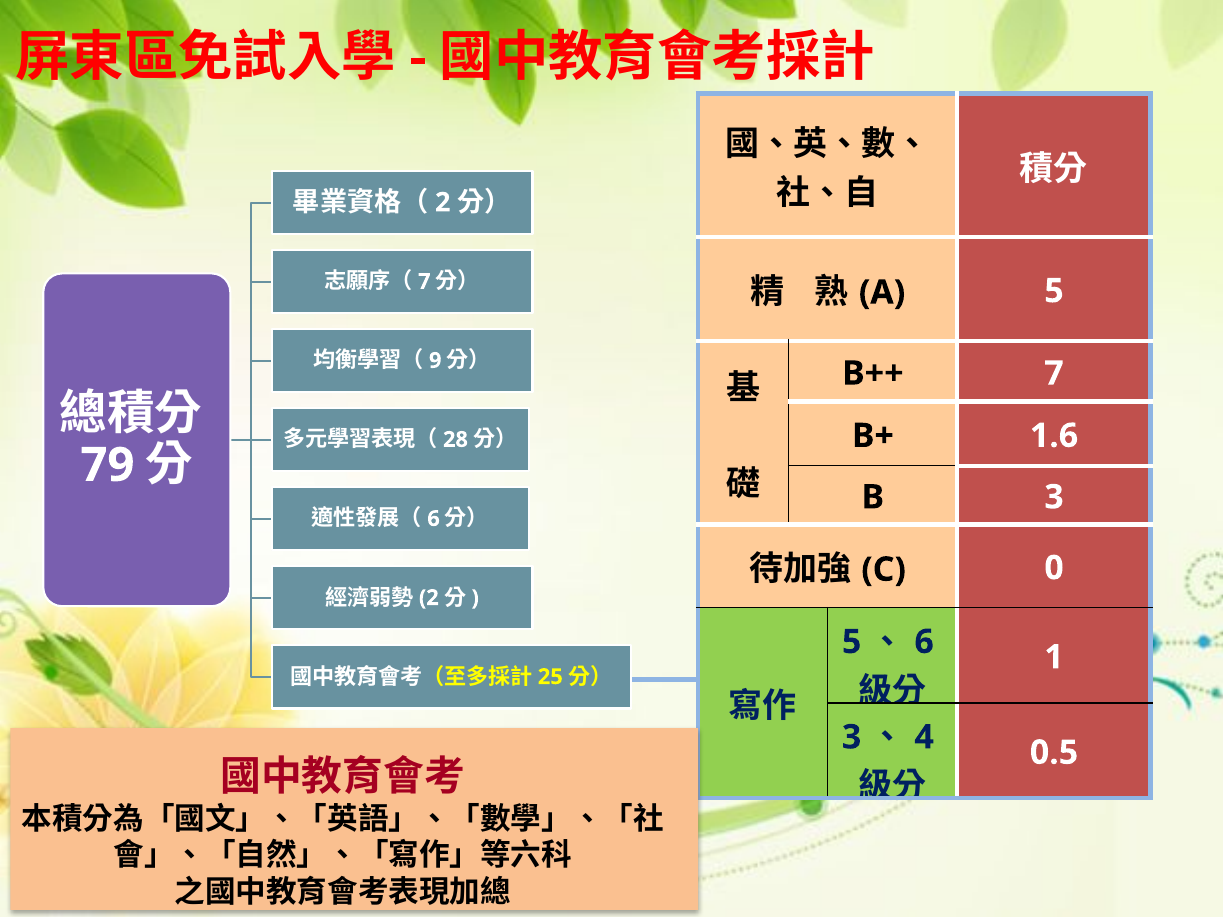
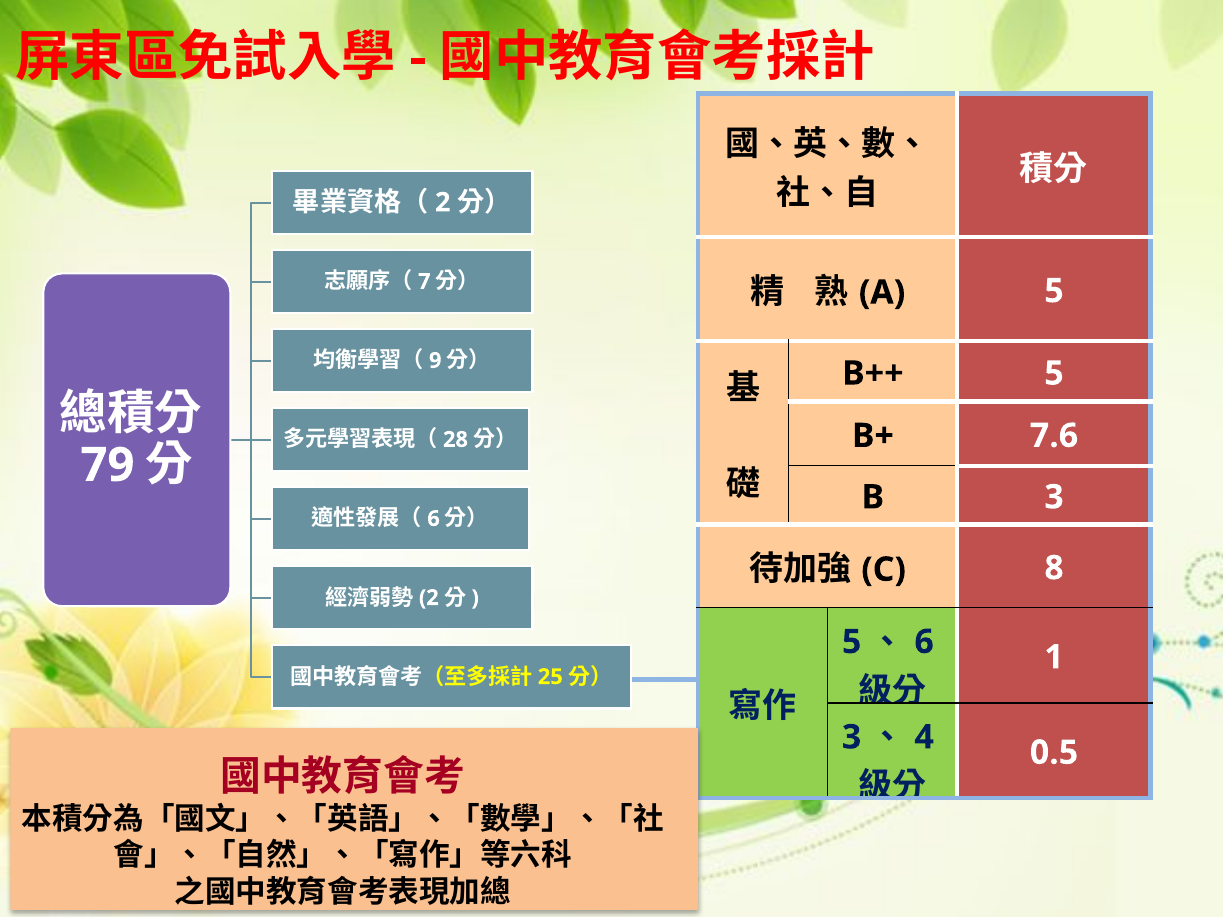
B++ 7: 7 -> 5 (1054, 373)
1.6: 1.6 -> 7.6 (1054, 436)
0: 0 -> 8 (1054, 568)
